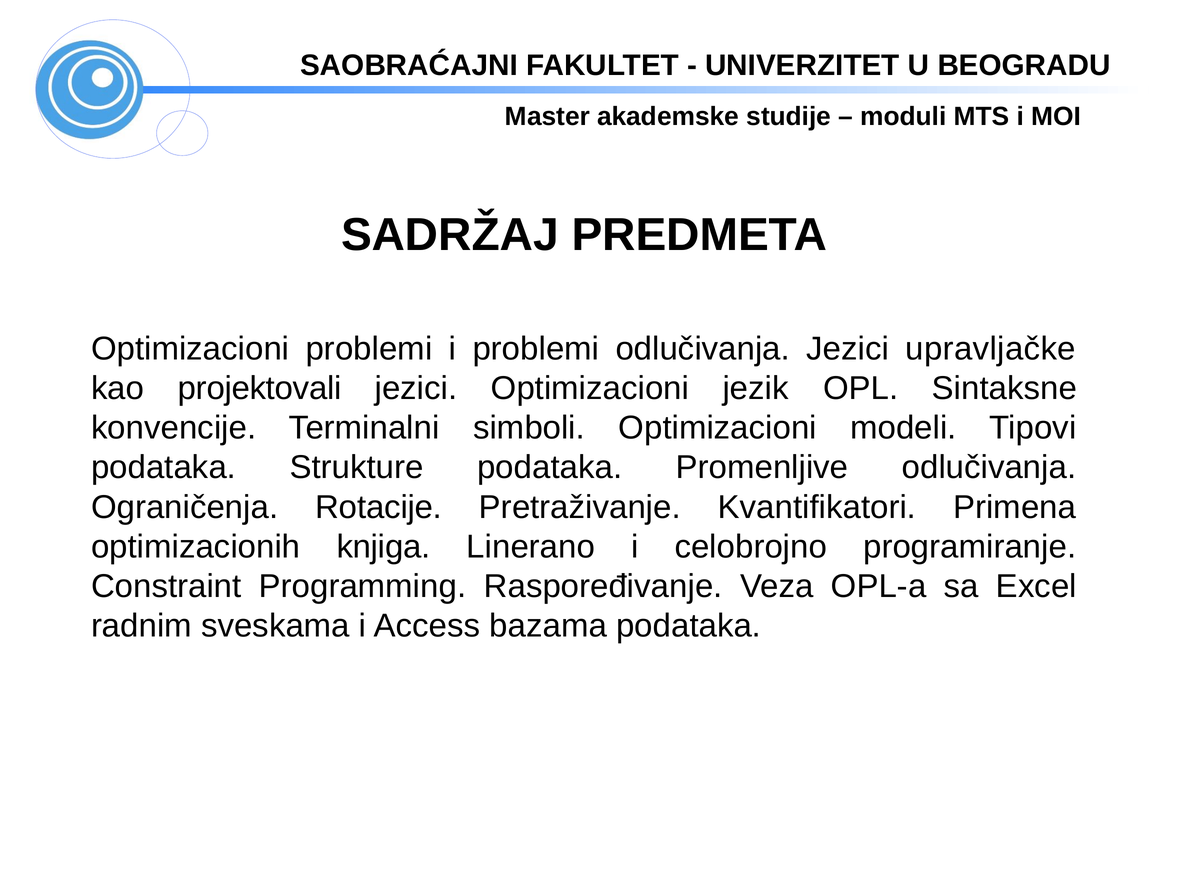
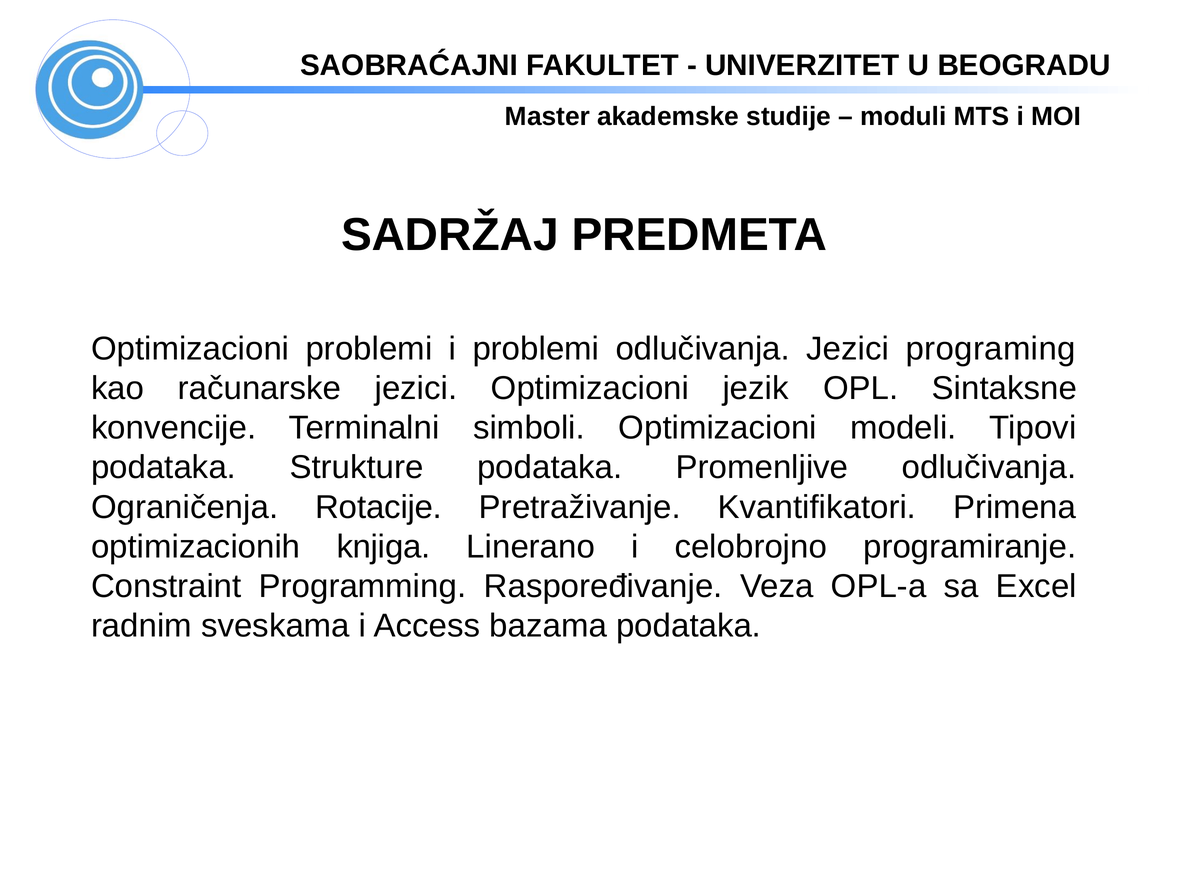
upravljačke: upravljačke -> programing (991, 349)
projektovali: projektovali -> računarske (259, 388)
